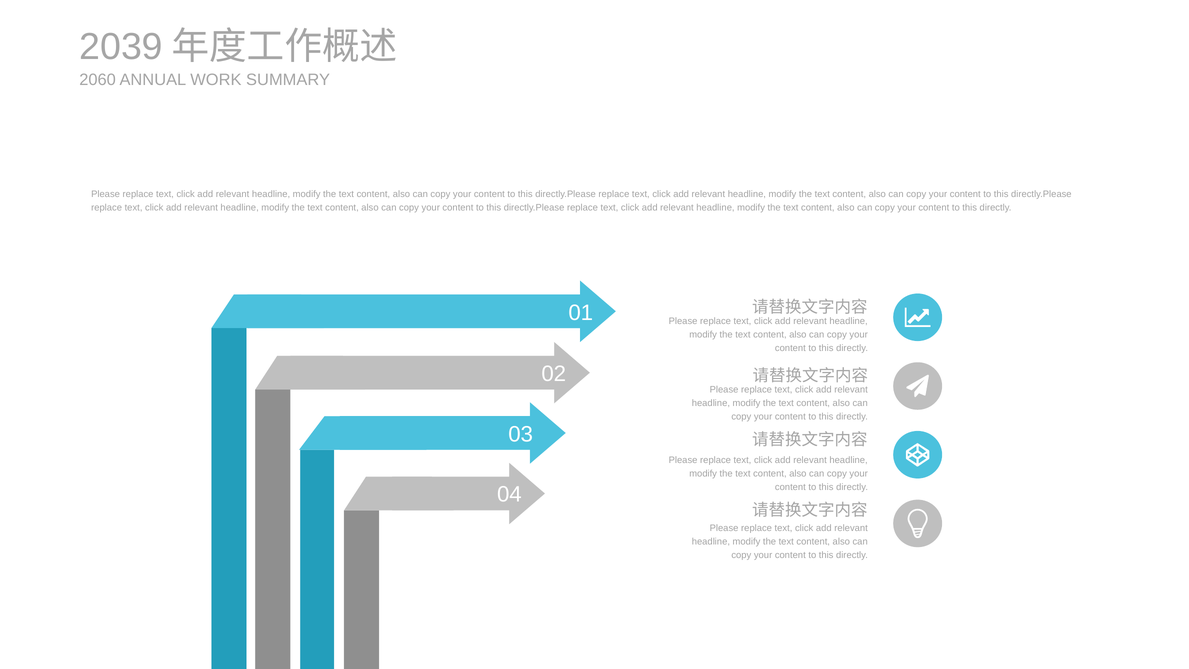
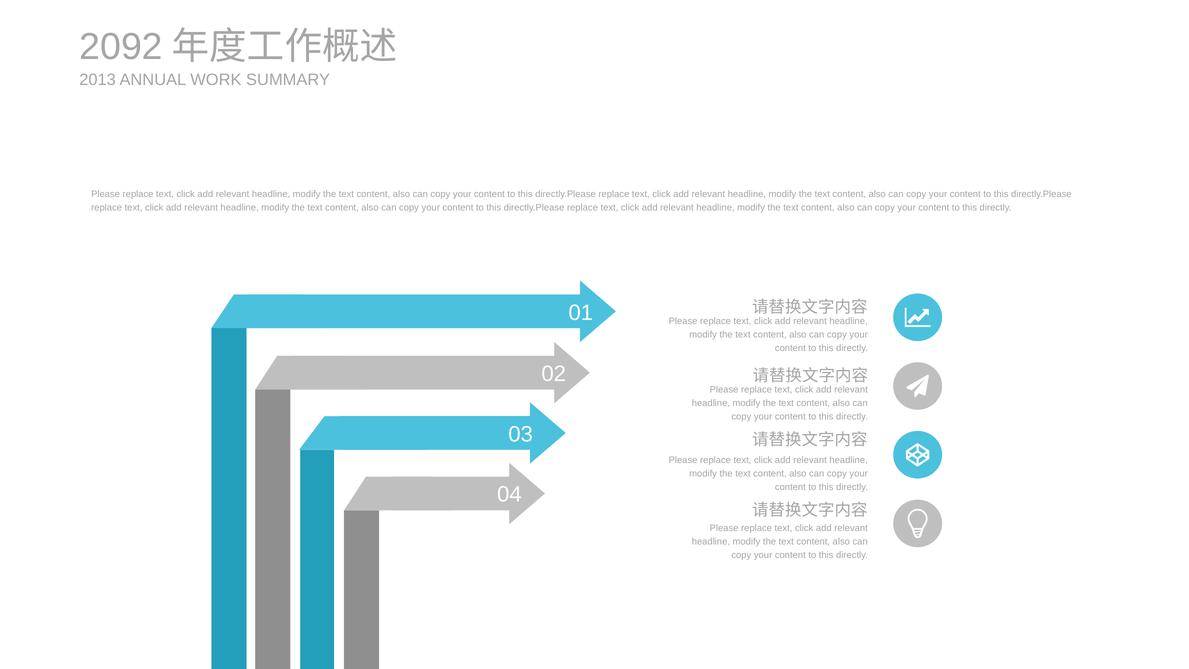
2039: 2039 -> 2092 (121, 47)
2060: 2060 -> 2013 (98, 80)
